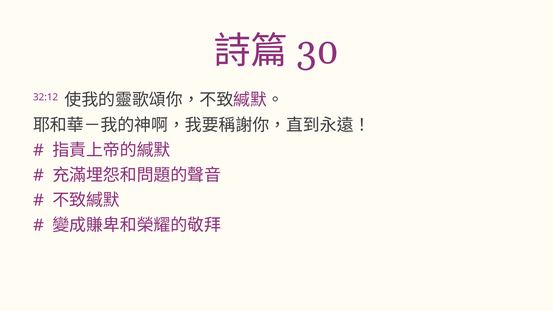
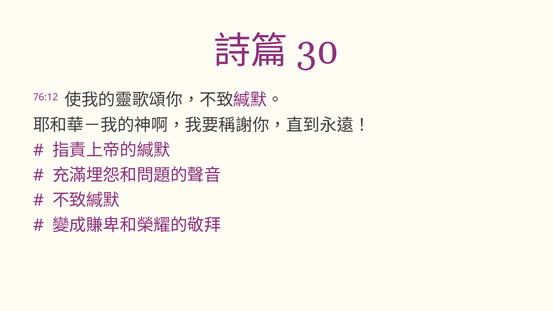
32:12: 32:12 -> 76:12 (46, 97)
